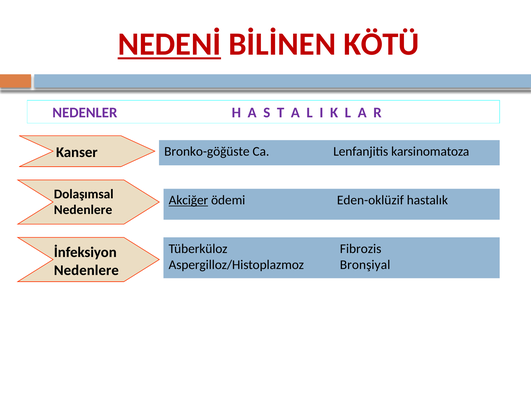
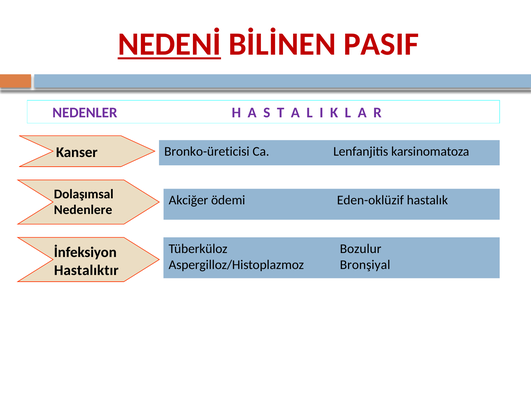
KÖTÜ: KÖTÜ -> PASIF (381, 44)
Bronko-göğüste: Bronko-göğüste -> Bronko-üreticisi (207, 152)
Akciğer underline: present -> none (188, 200)
Fibrozis: Fibrozis -> Bozulur (361, 249)
Nedenlere: Nedenlere -> Hastalıktır (86, 270)
